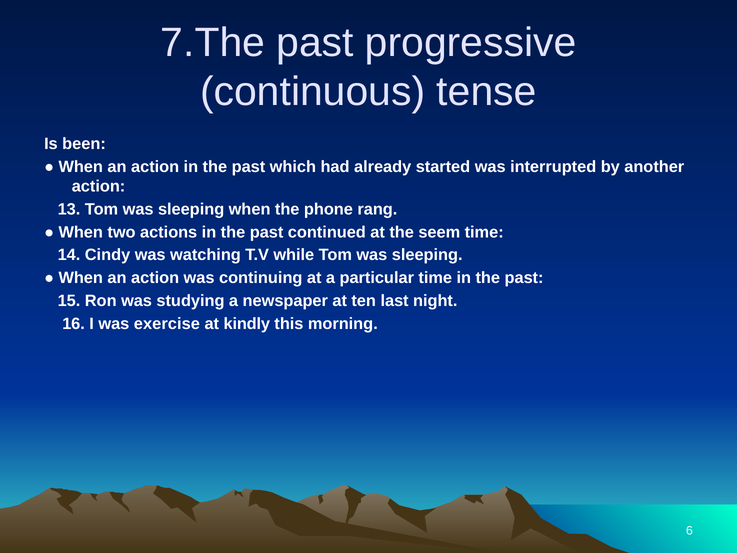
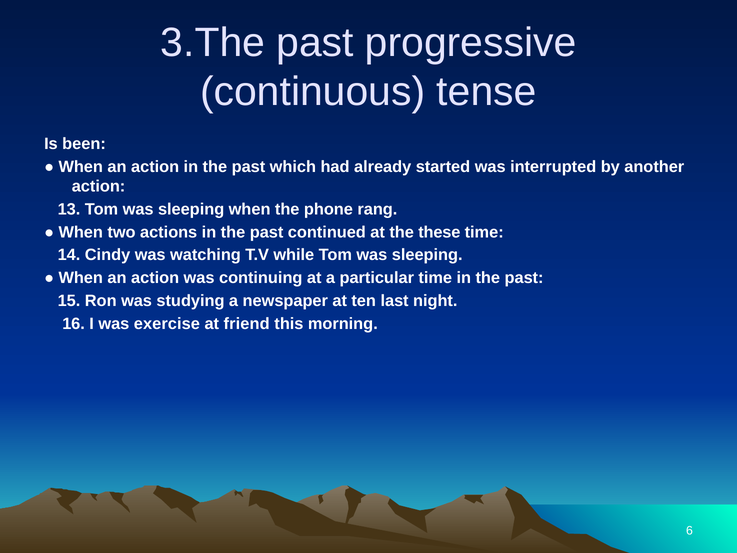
7.The: 7.The -> 3.The (213, 43)
seem: seem -> these (439, 232)
kindly: kindly -> friend (247, 324)
